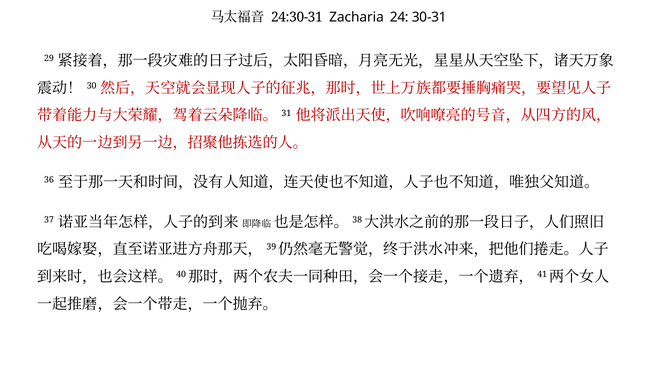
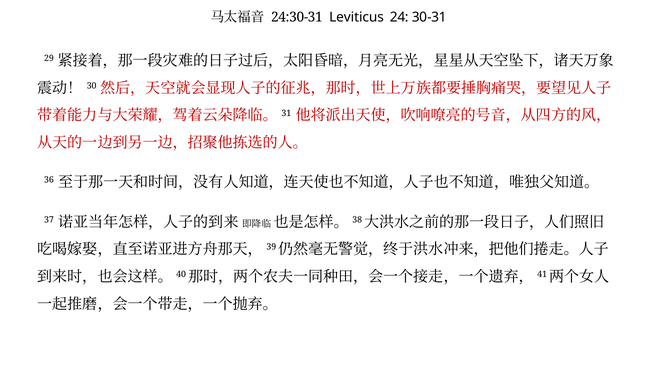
Zacharia: Zacharia -> Leviticus (357, 17)
